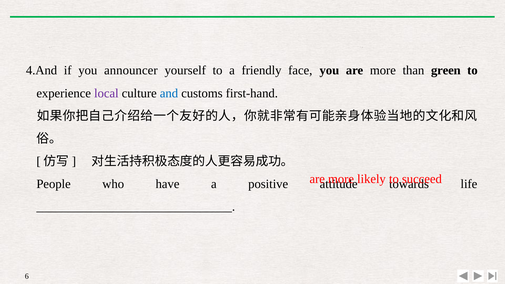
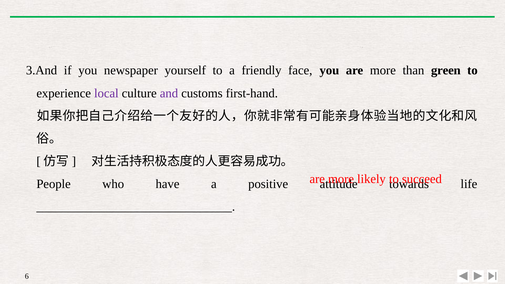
4.And: 4.And -> 3.And (42, 70)
announcer: announcer -> newspaper (131, 70)
and colour: blue -> purple (169, 93)
